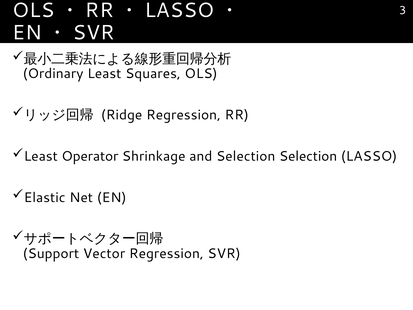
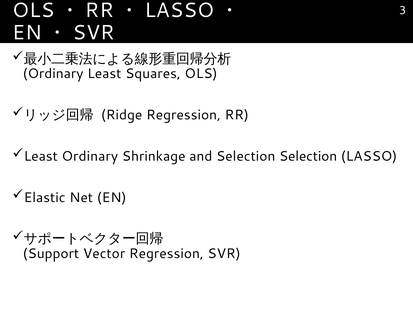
Least Operator: Operator -> Ordinary (90, 156)
